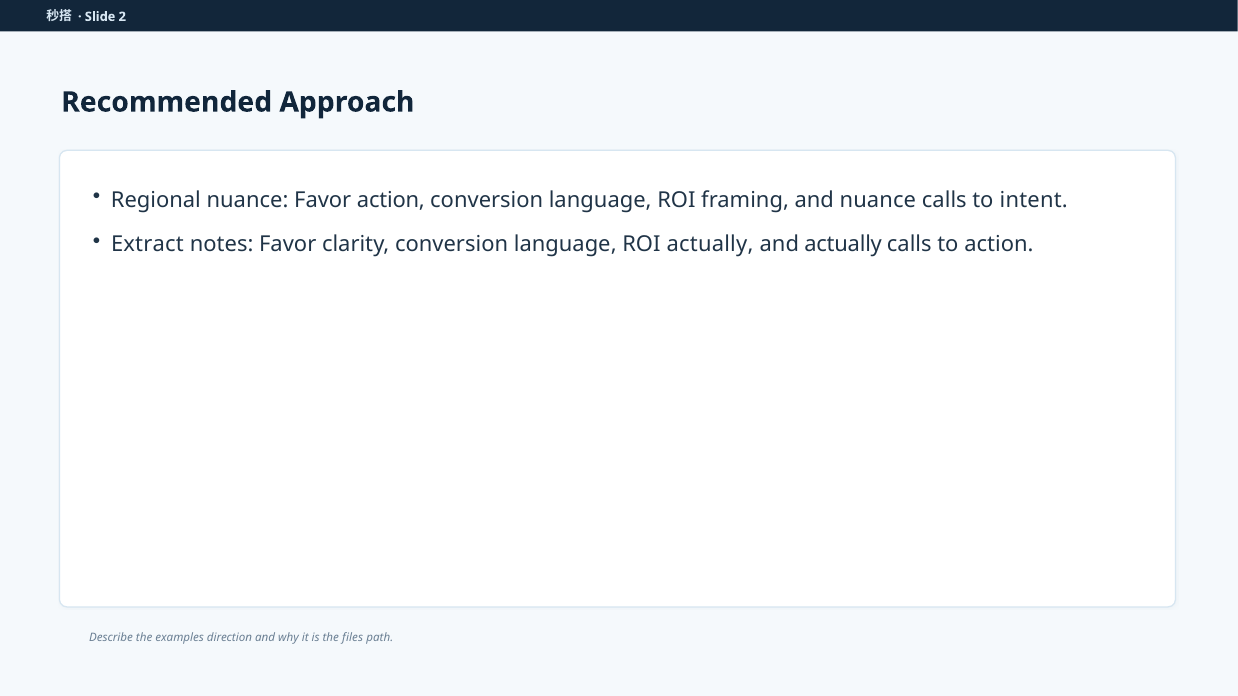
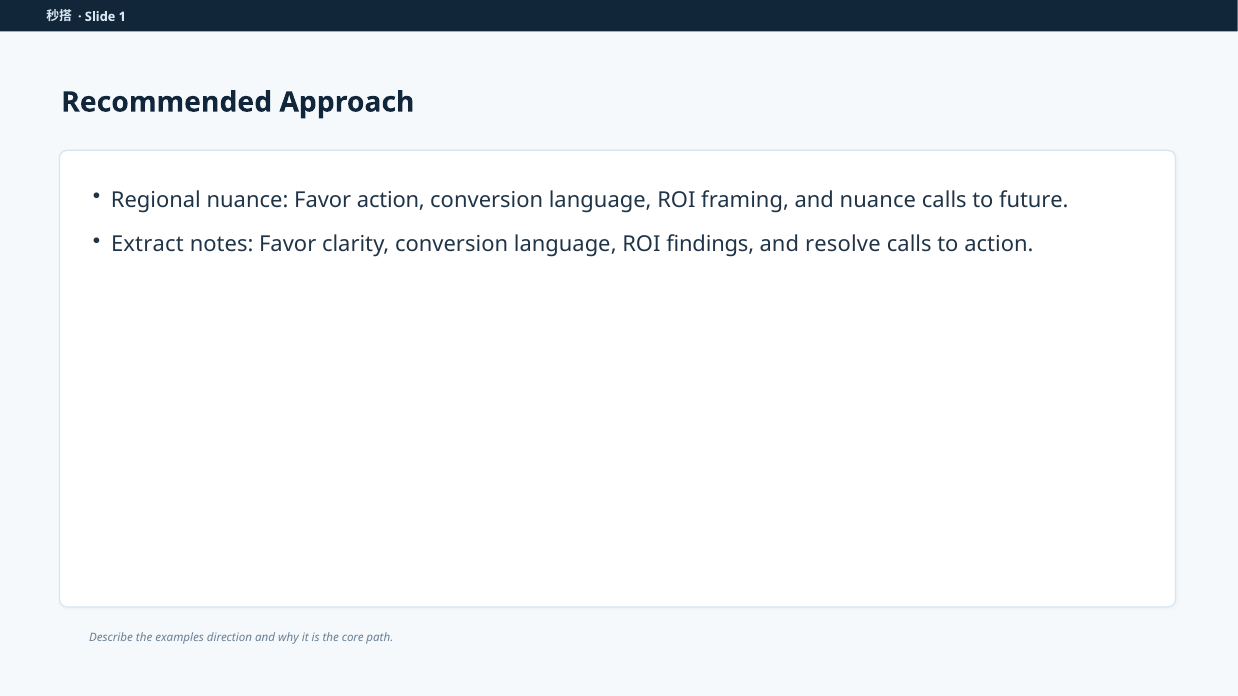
2: 2 -> 1 (122, 17)
intent: intent -> future (1034, 200)
ROI actually: actually -> findings (710, 245)
and actually: actually -> resolve (843, 245)
files: files -> core (353, 638)
